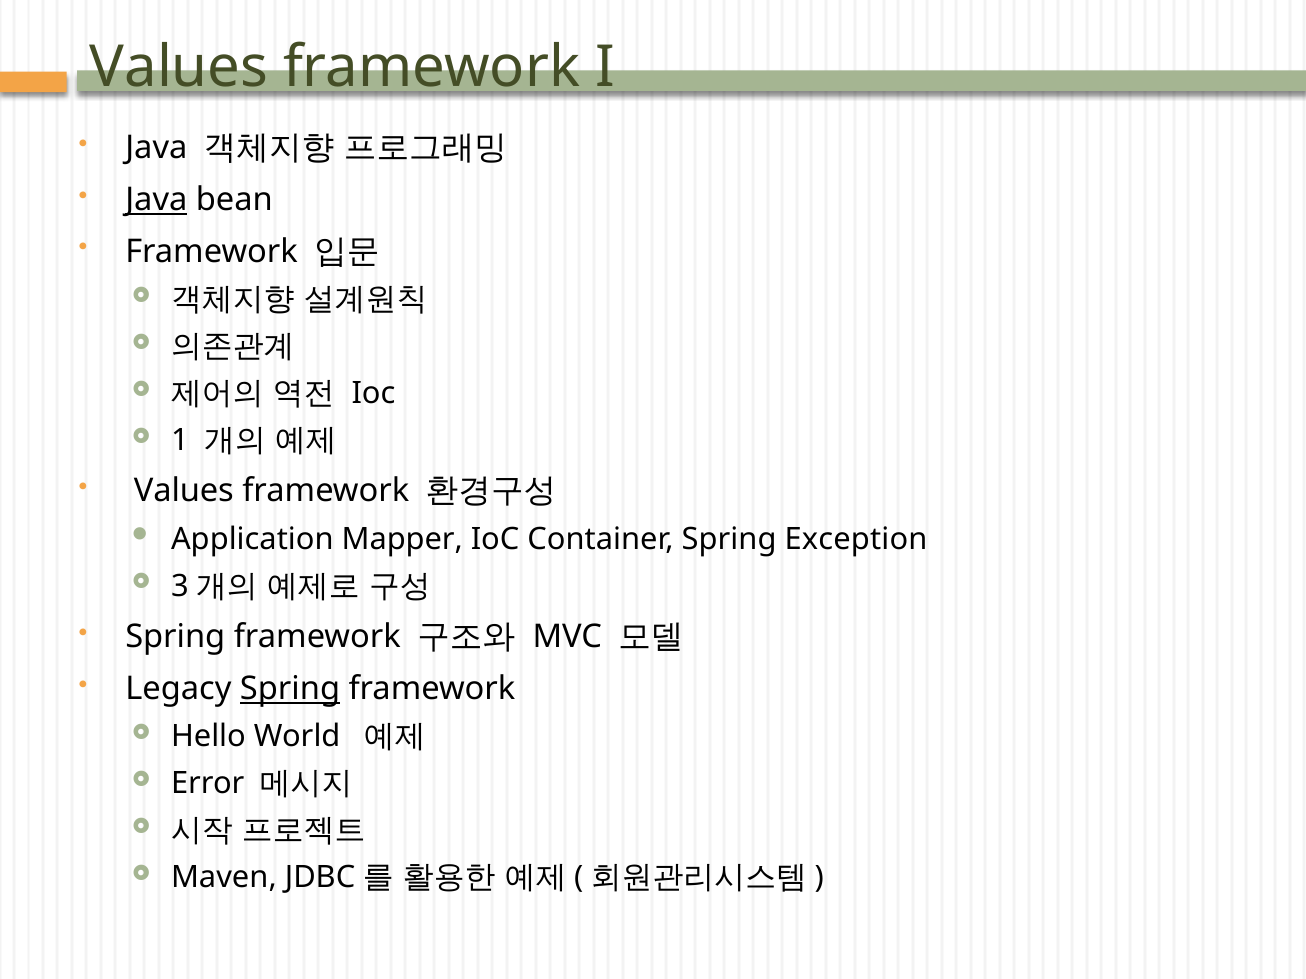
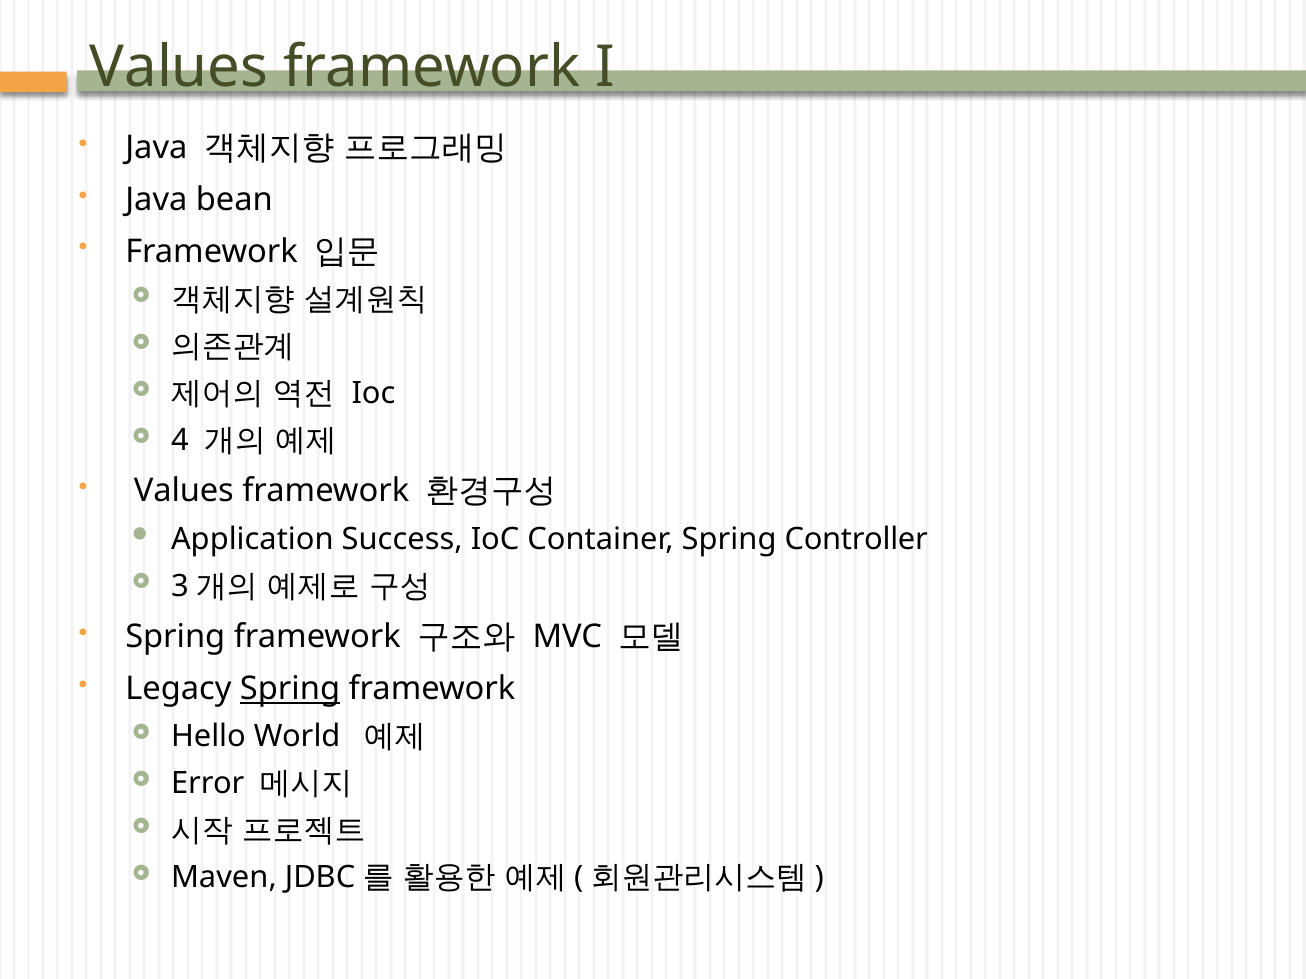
Java underline: present -> none (156, 200)
1: 1 -> 4 (180, 440)
Mapper: Mapper -> Success (402, 539)
Exception: Exception -> Controller (856, 539)
